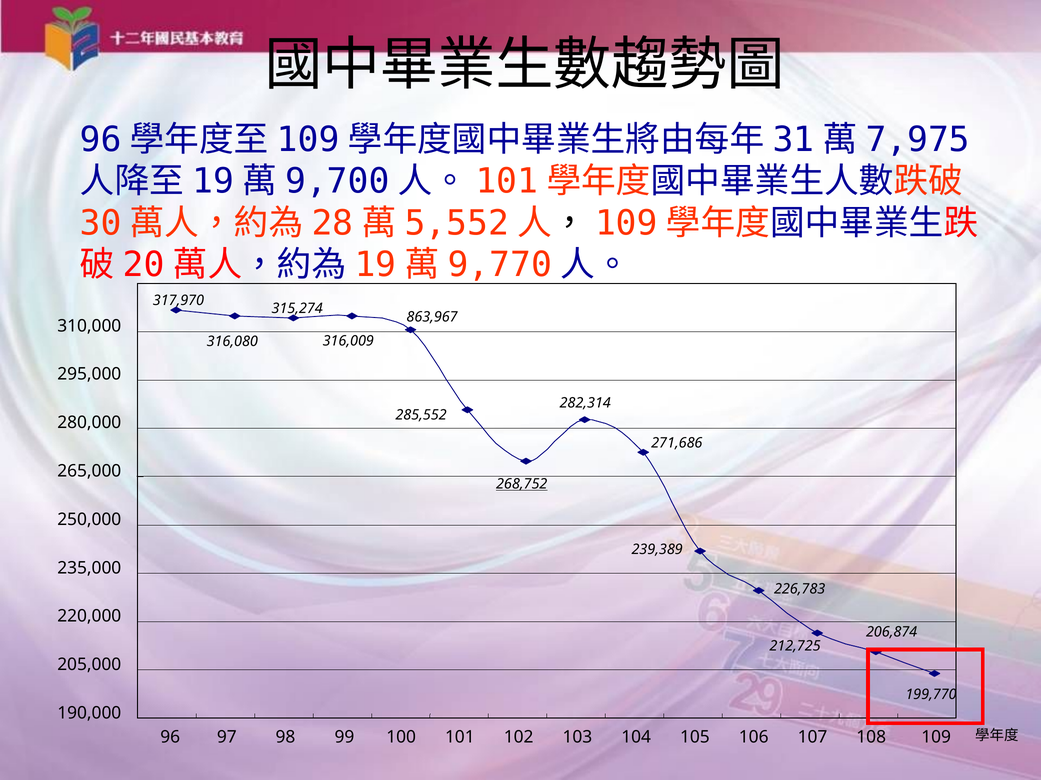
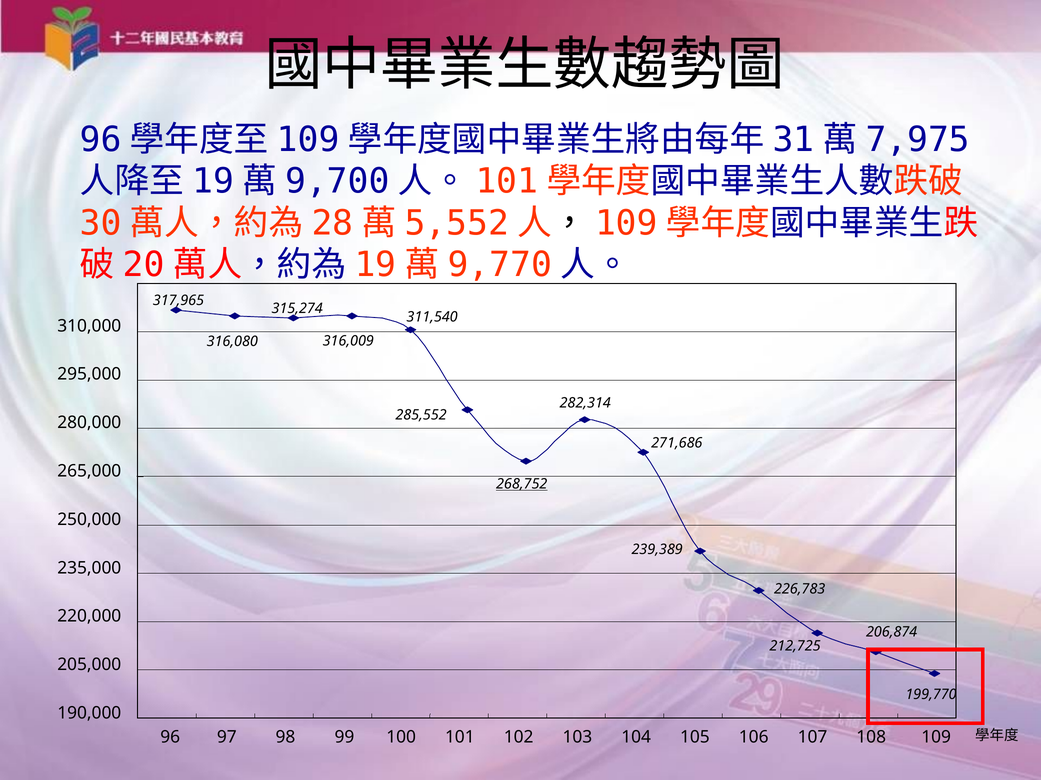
317,970: 317,970 -> 317,965 (178, 301)
863,967: 863,967 -> 311,540 (432, 317)
